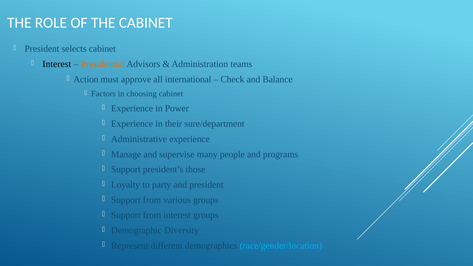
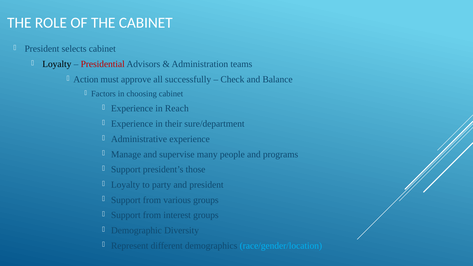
Interest: Interest -> Loyalty (57, 64)
Presidential colour: orange -> red (103, 64)
international: international -> successfully (188, 79)
Power: Power -> Reach (177, 109)
